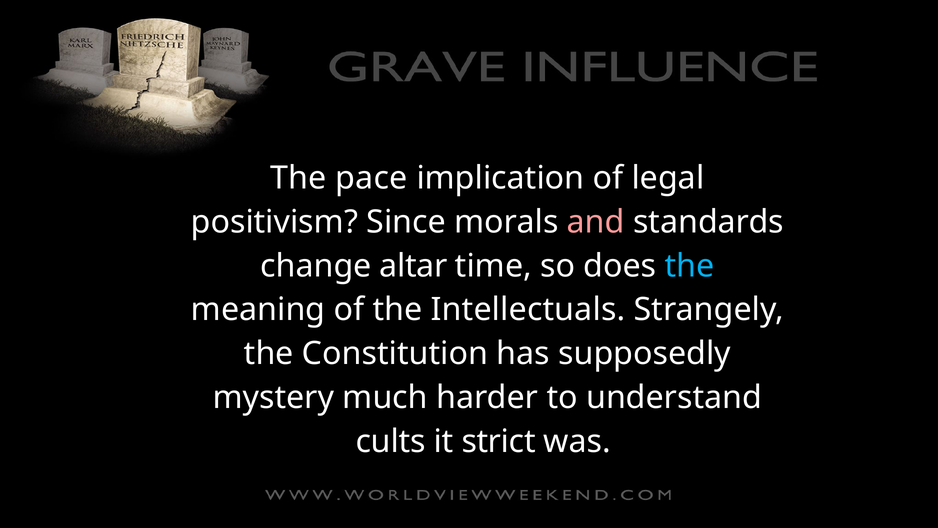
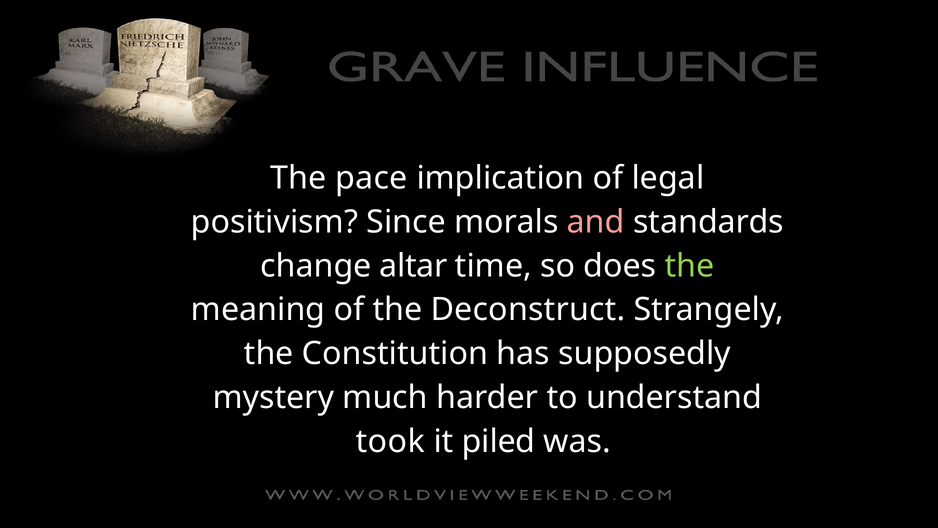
the colour: light blue -> light green (690, 266)
Intellectuals: Intellectuals -> Deconstruct (528, 310)
cults: cults -> took (390, 441)
strict: strict -> piled (499, 441)
